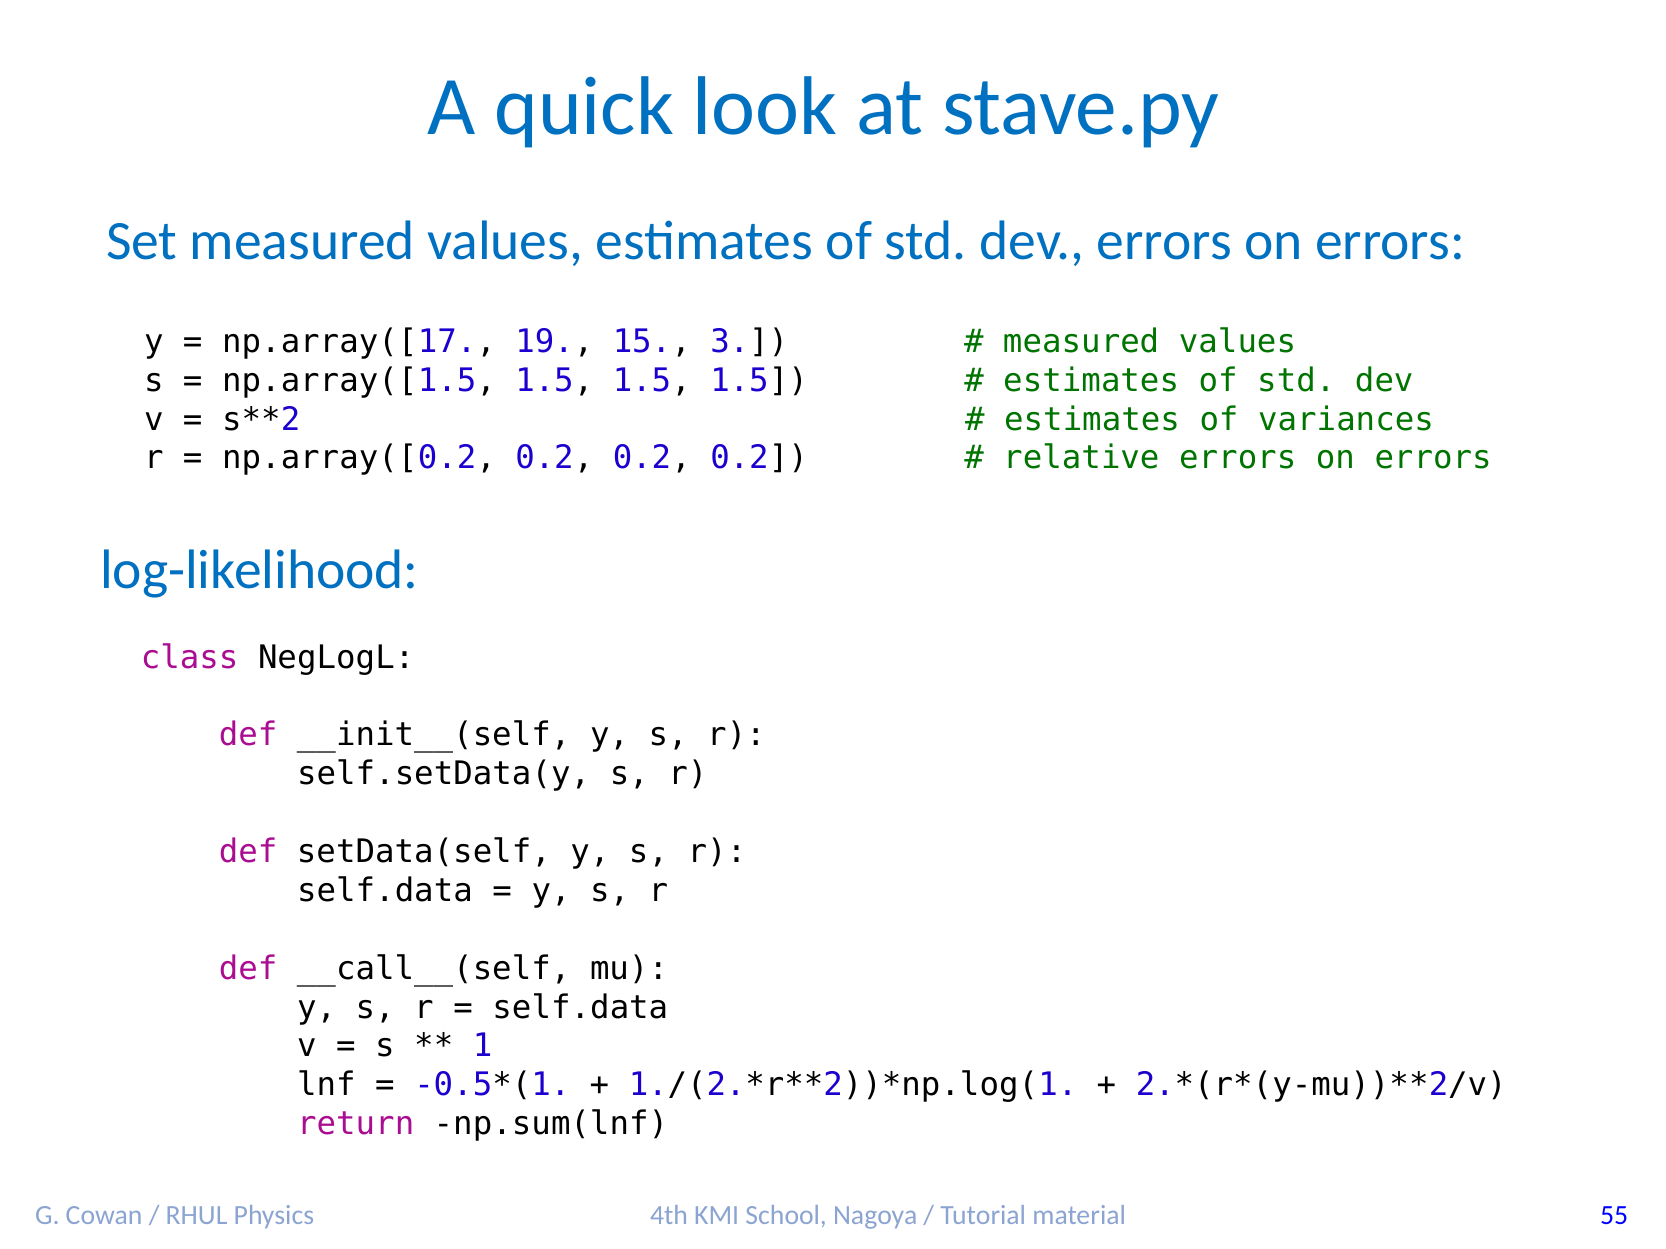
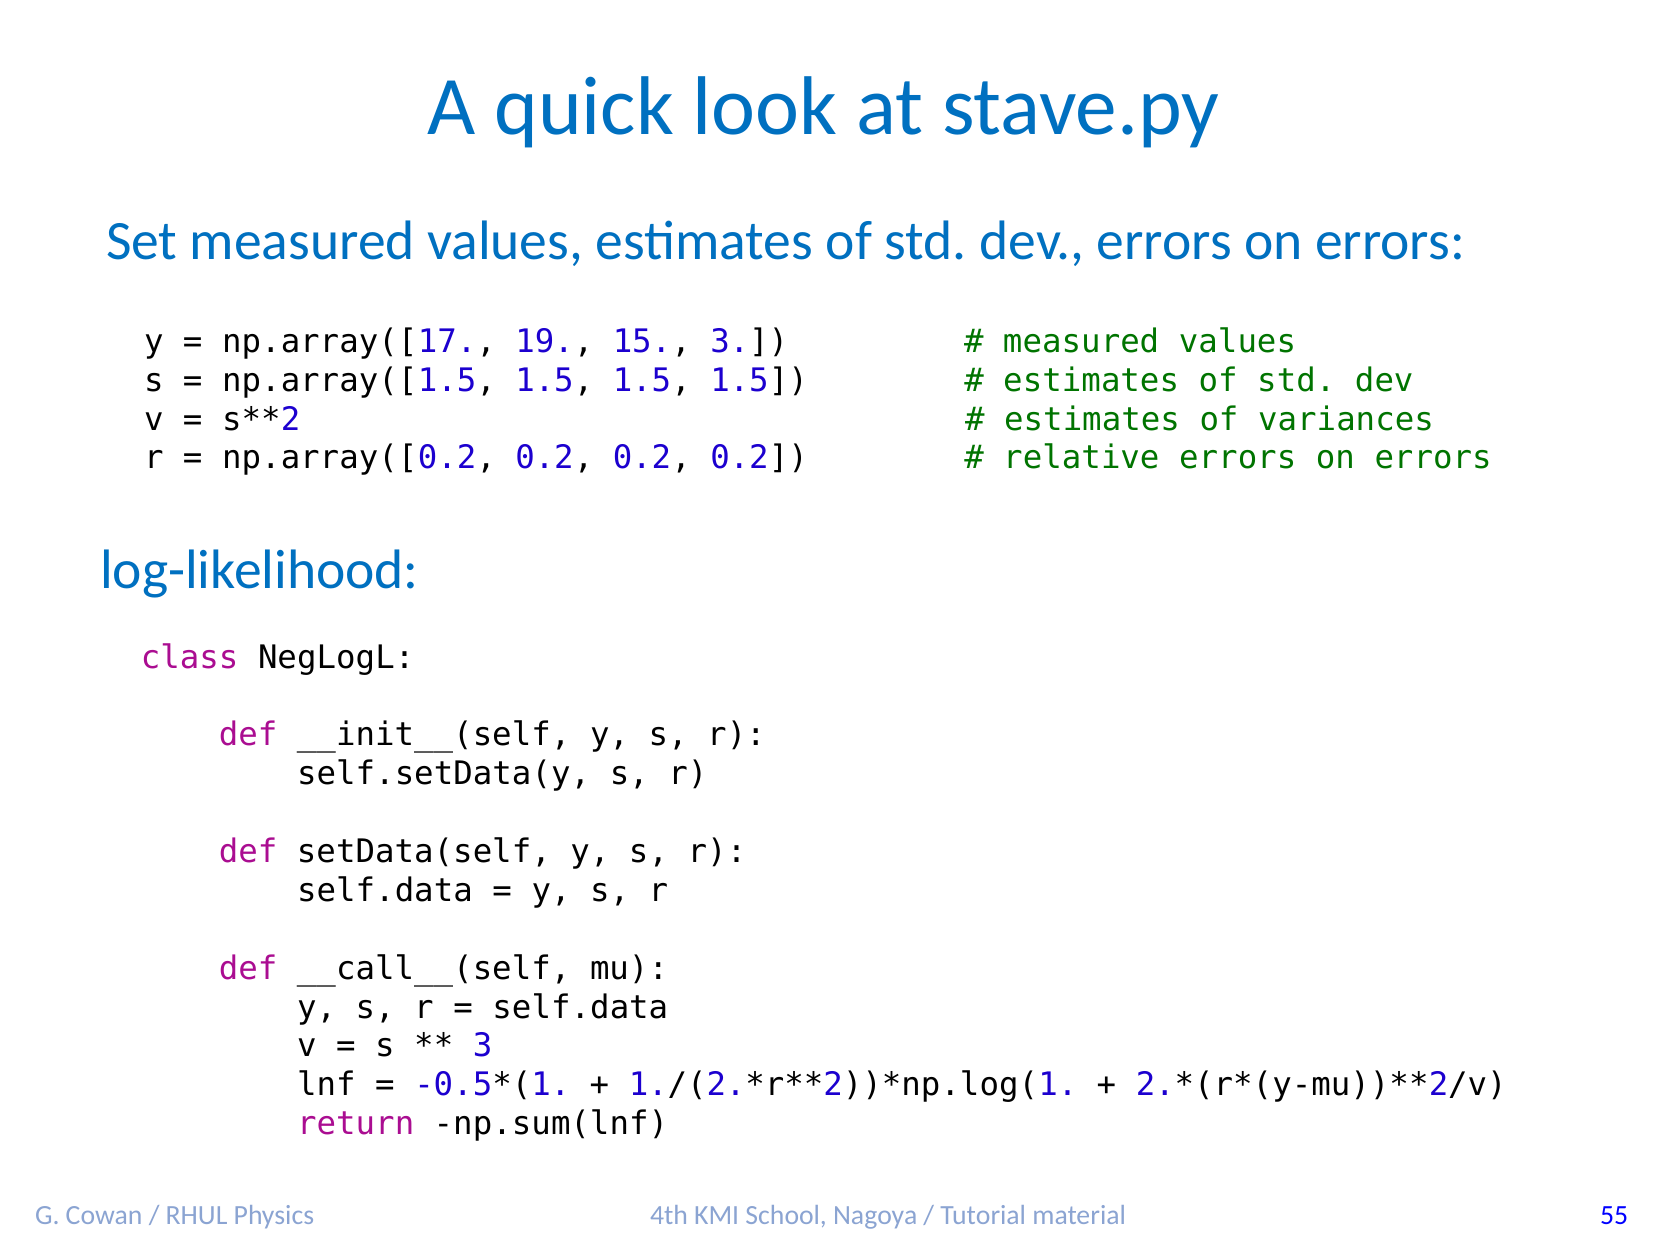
1: 1 -> 3 (483, 1047)
